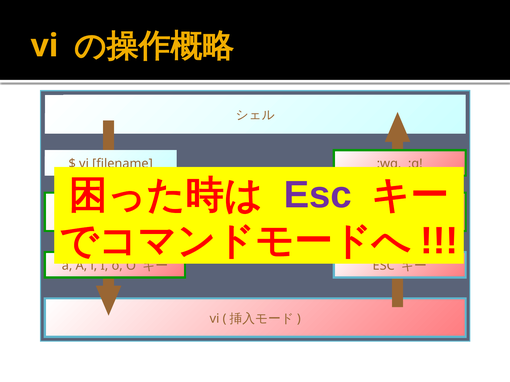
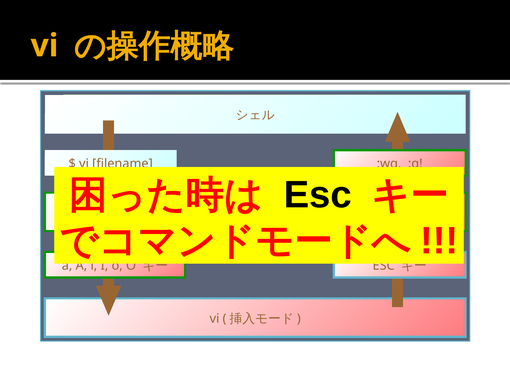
Esc colour: purple -> black (318, 195)
